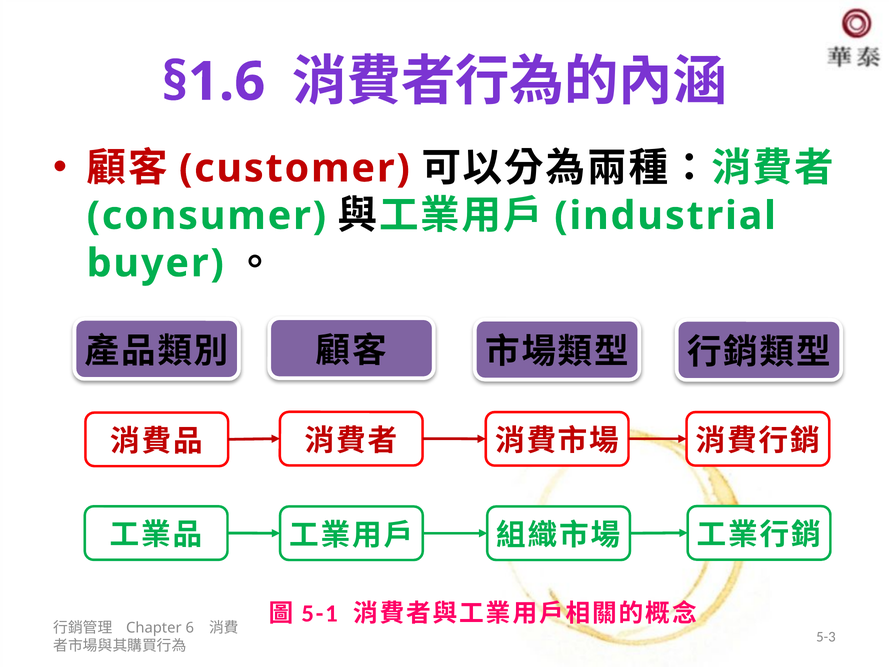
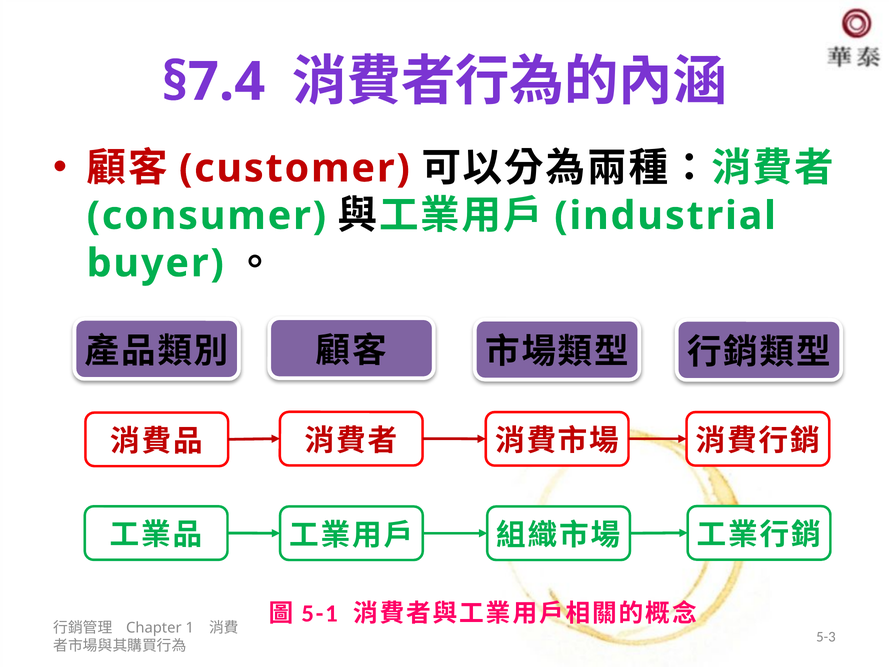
§1.6: §1.6 -> §7.4 (213, 82)
6: 6 -> 1 (190, 628)
